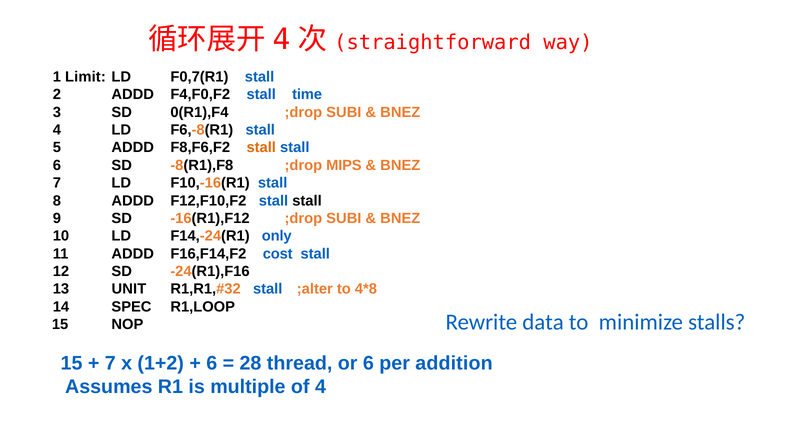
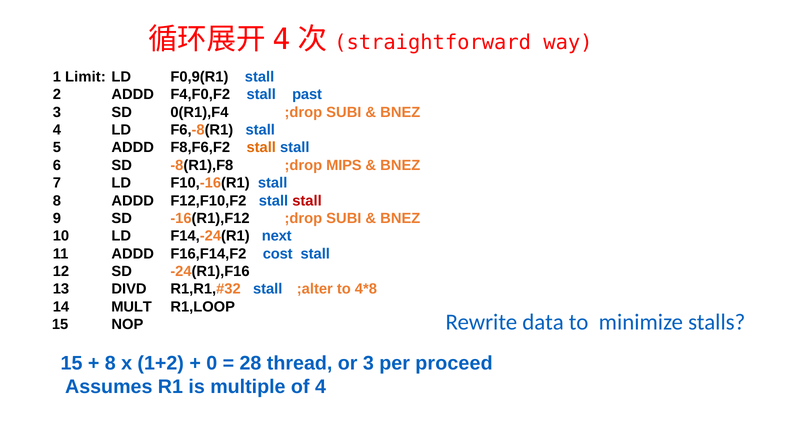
F0,7(R1: F0,7(R1 -> F0,9(R1 (199, 77)
time: time -> past (307, 95)
stall colour: black -> red (307, 201)
only: only -> next (277, 236)
UNIT: UNIT -> DIVD (129, 289)
SPEC: SPEC -> MULT (132, 307)
7: 7 -> 8 (110, 363)
6: 6 -> 0 (212, 363)
or 6: 6 -> 3 (368, 363)
addition: addition -> proceed (454, 363)
